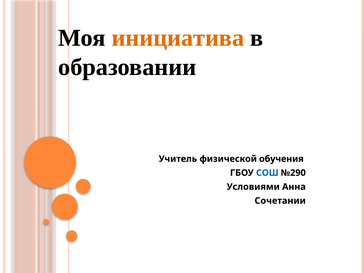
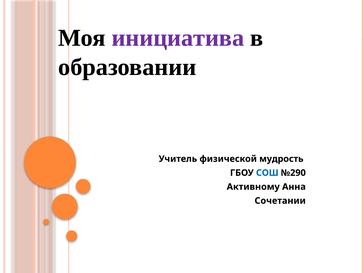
инициатива colour: orange -> purple (178, 38)
обучения: обучения -> мудрость (281, 159)
Условиями: Условиями -> Активному (253, 187)
